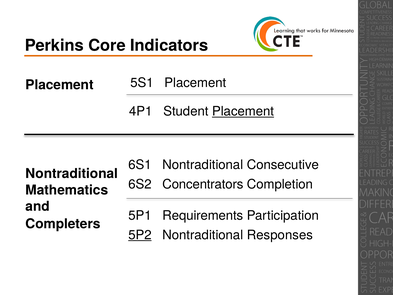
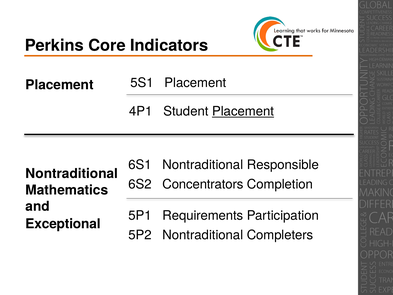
Consecutive: Consecutive -> Responsible (283, 165)
Completers: Completers -> Exceptional (63, 224)
5P2 underline: present -> none (140, 235)
Responses: Responses -> Completers (280, 235)
